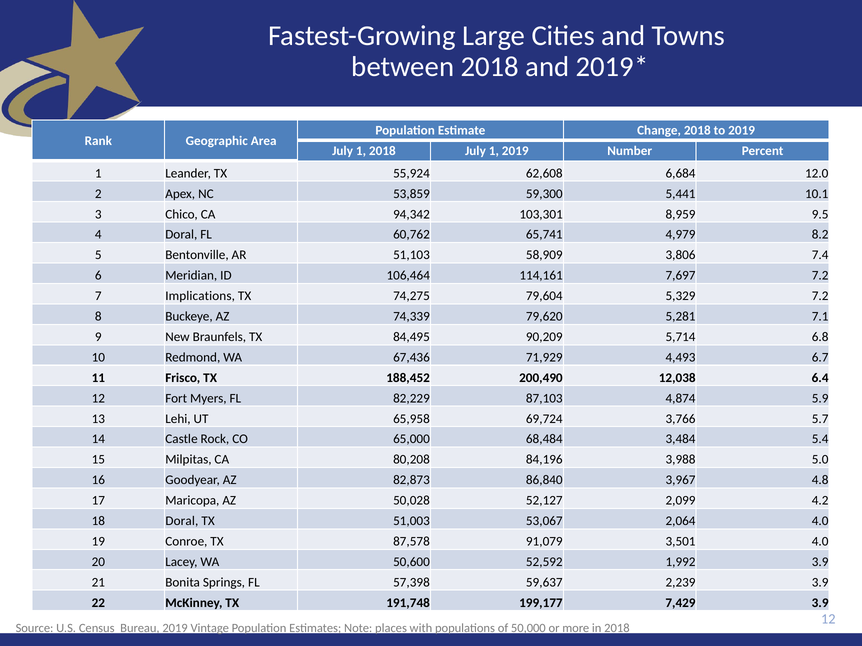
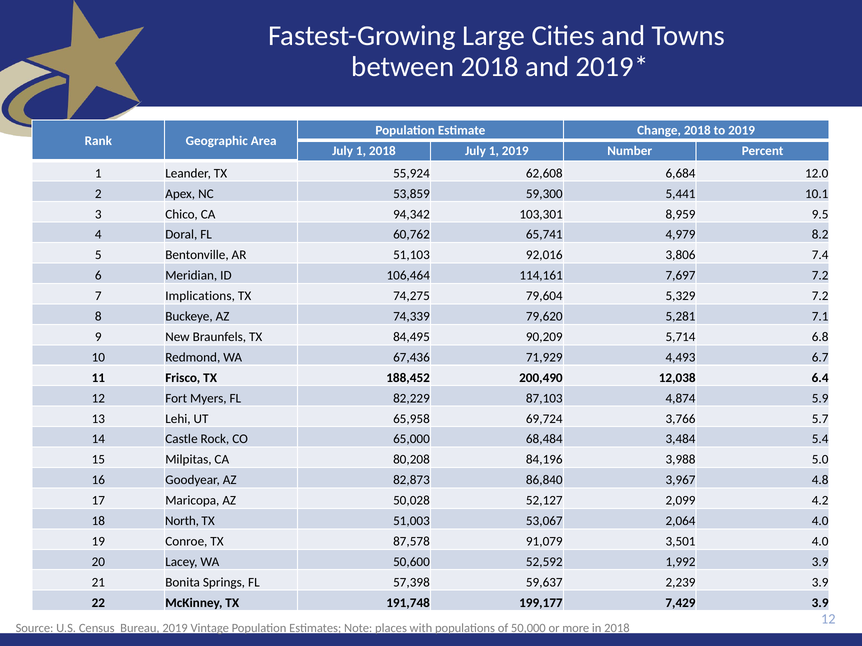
58,909: 58,909 -> 92,016 (544, 255)
18 Doral: Doral -> North (182, 521)
